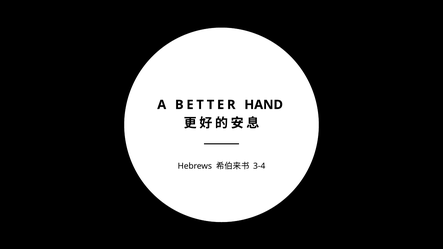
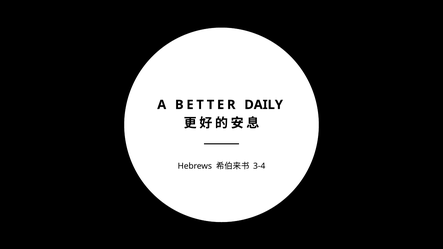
HAND: HAND -> DAILY (264, 105)
